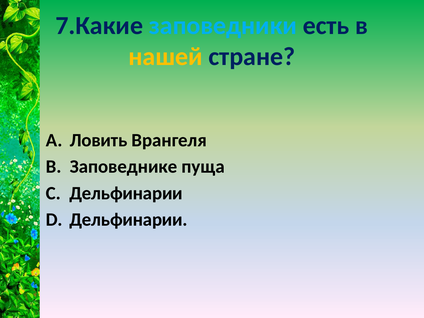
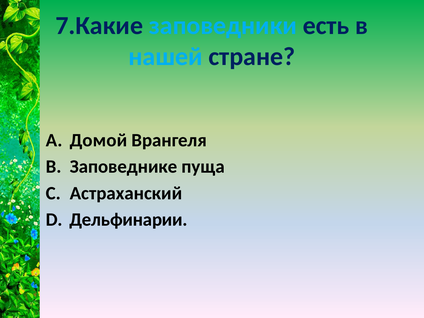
нашей colour: yellow -> light blue (166, 57)
Ловить: Ловить -> Домой (98, 140)
Дельфинарии: Дельфинарии -> Астраханский (126, 193)
